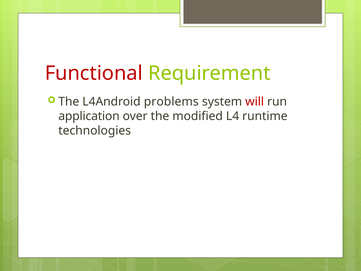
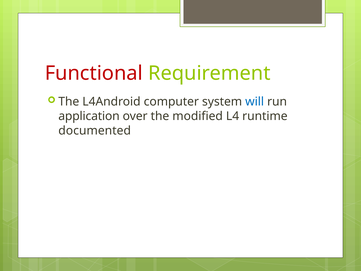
problems: problems -> computer (171, 102)
will colour: red -> blue (255, 102)
technologies: technologies -> documented (95, 130)
